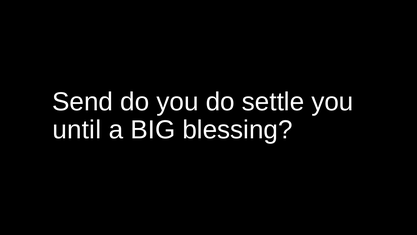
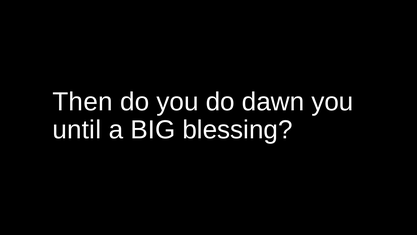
Send: Send -> Then (83, 102)
settle: settle -> dawn (273, 102)
